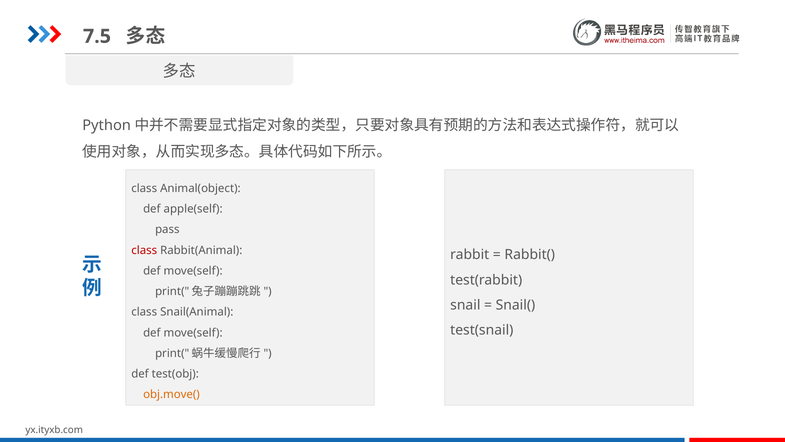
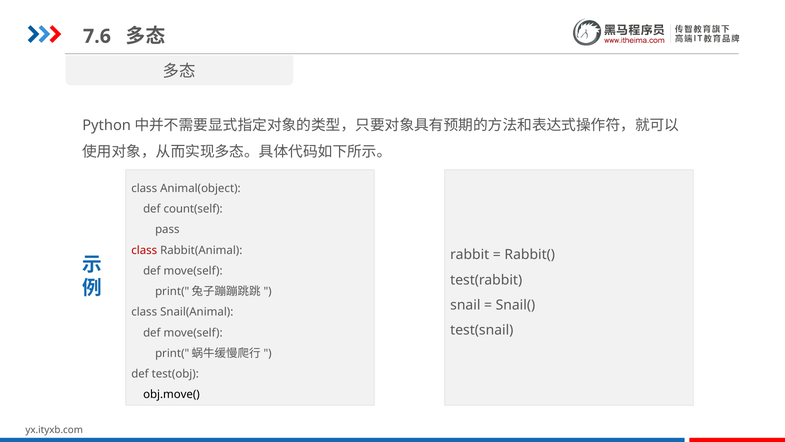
7.5: 7.5 -> 7.6 (97, 36)
apple(self: apple(self -> count(self (193, 209)
obj.move( colour: orange -> black (171, 394)
